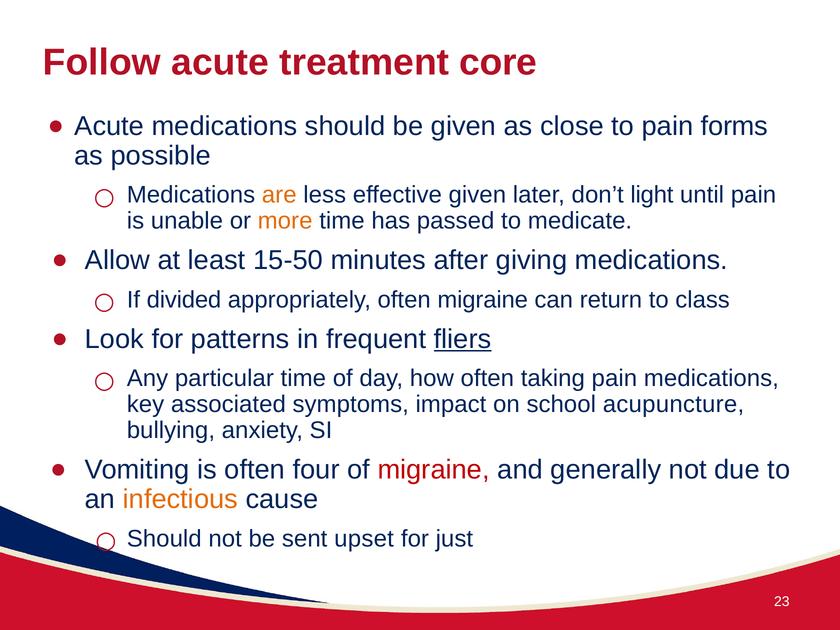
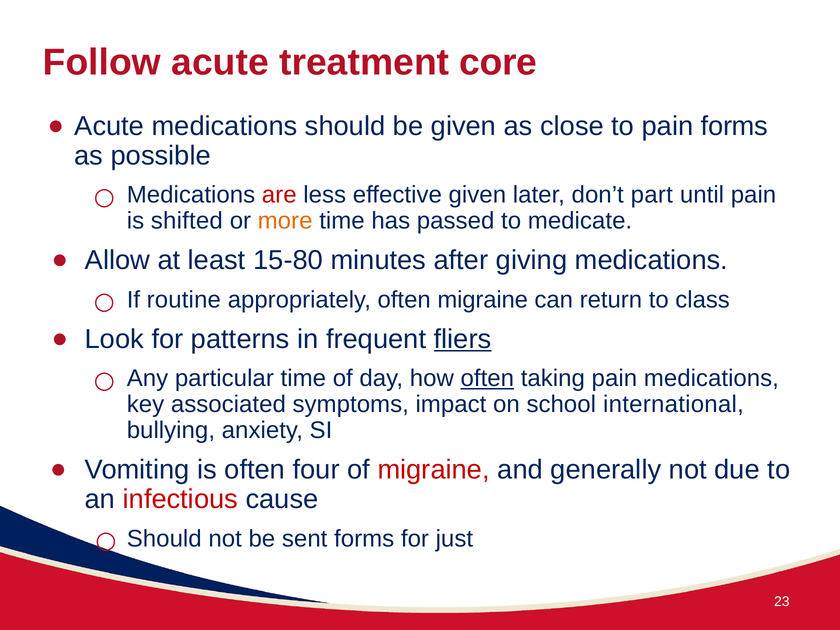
are colour: orange -> red (279, 195)
light: light -> part (652, 195)
unable: unable -> shifted (187, 221)
15-50: 15-50 -> 15-80 (288, 260)
divided: divided -> routine (184, 300)
often underline: none -> present (487, 378)
acupuncture: acupuncture -> international (673, 404)
infectious colour: orange -> red (180, 499)
sent upset: upset -> forms (364, 539)
